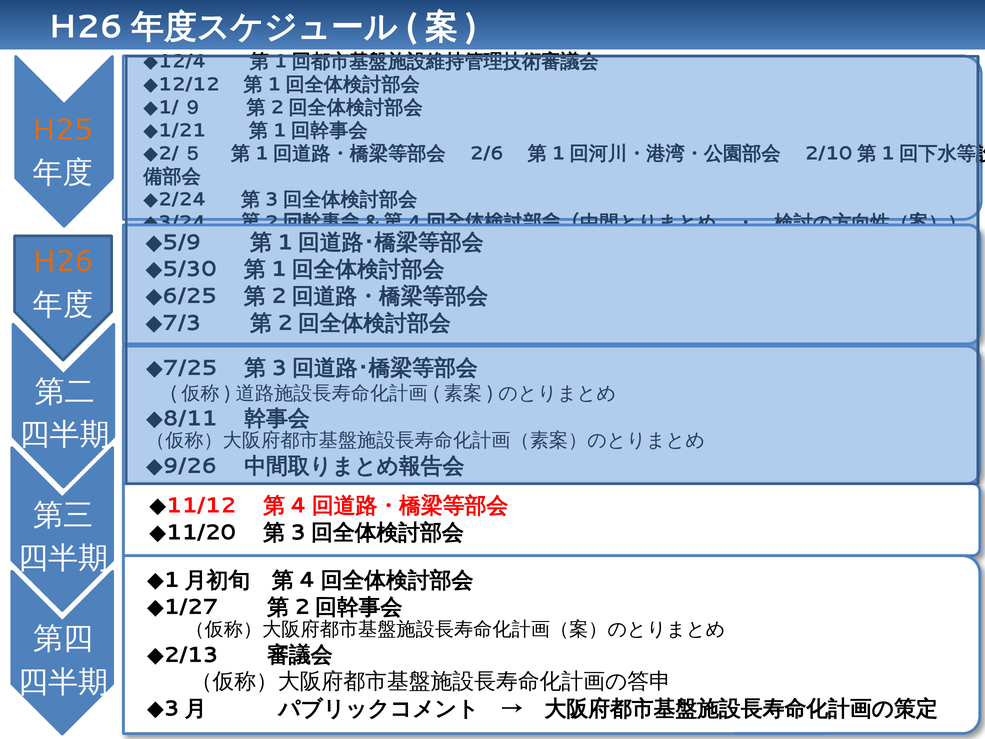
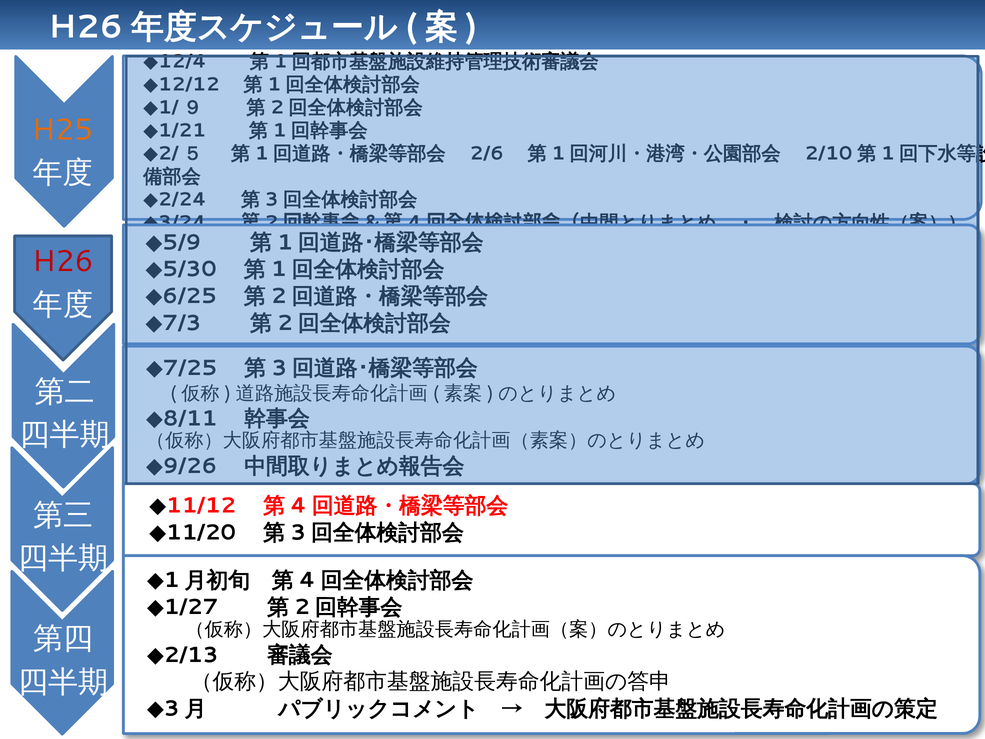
H26 colour: orange -> red (63, 261)
